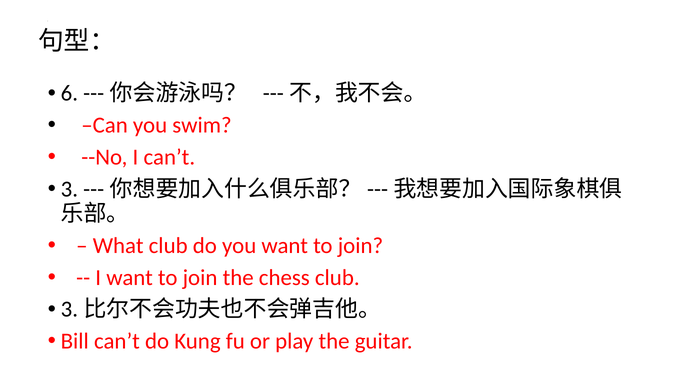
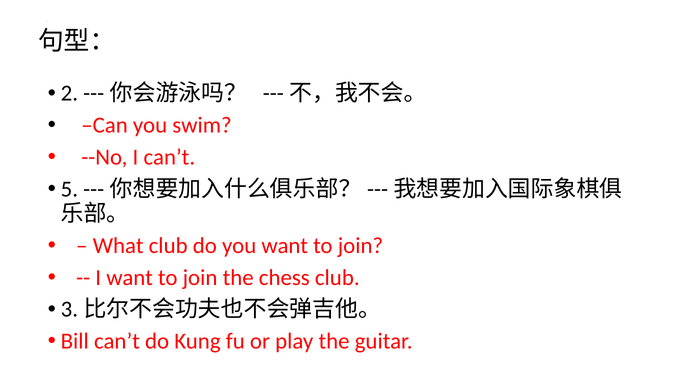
6: 6 -> 2 (69, 93)
3: 3 -> 5 (69, 189)
